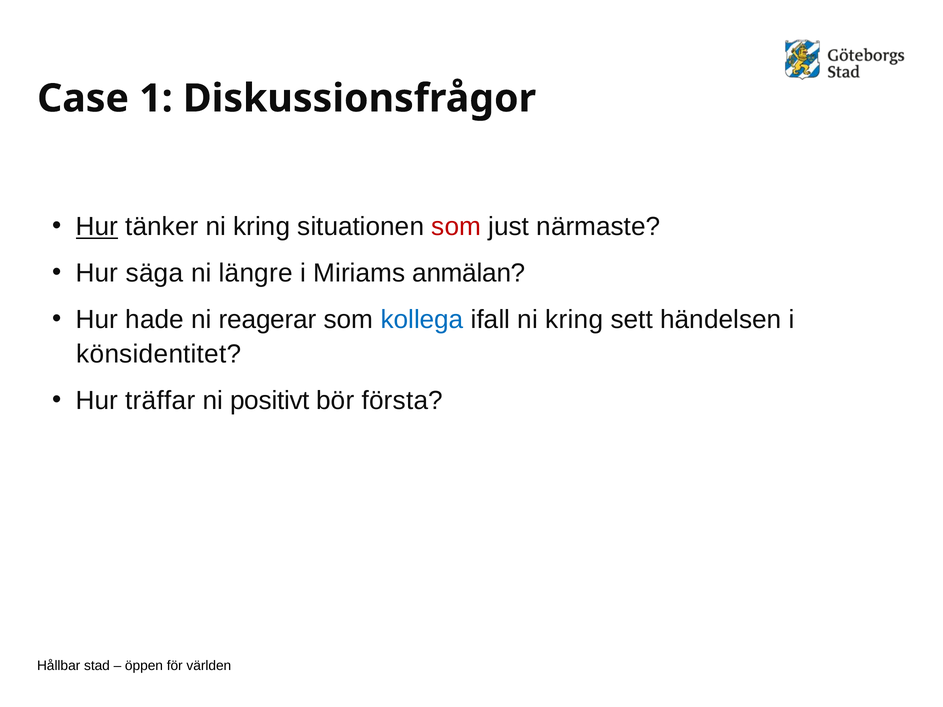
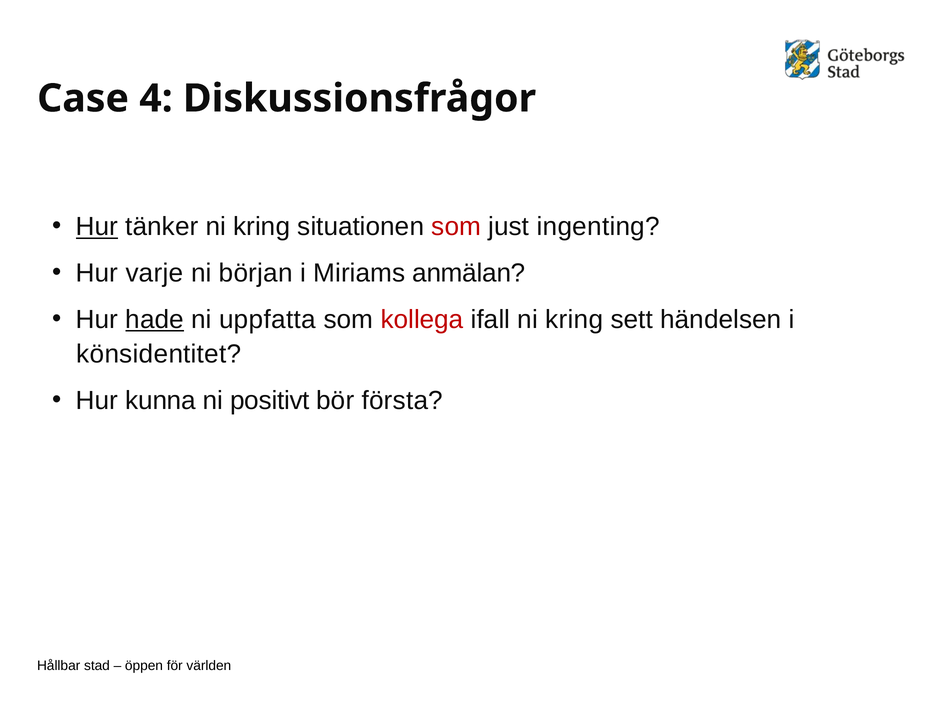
1: 1 -> 4 (156, 99)
närmaste: närmaste -> ingenting (598, 227)
säga: säga -> varje (155, 273)
längre: längre -> början (256, 273)
hade underline: none -> present (155, 320)
reagerar: reagerar -> uppfatta (267, 320)
kollega colour: blue -> red (422, 320)
träffar: träffar -> kunna (161, 401)
